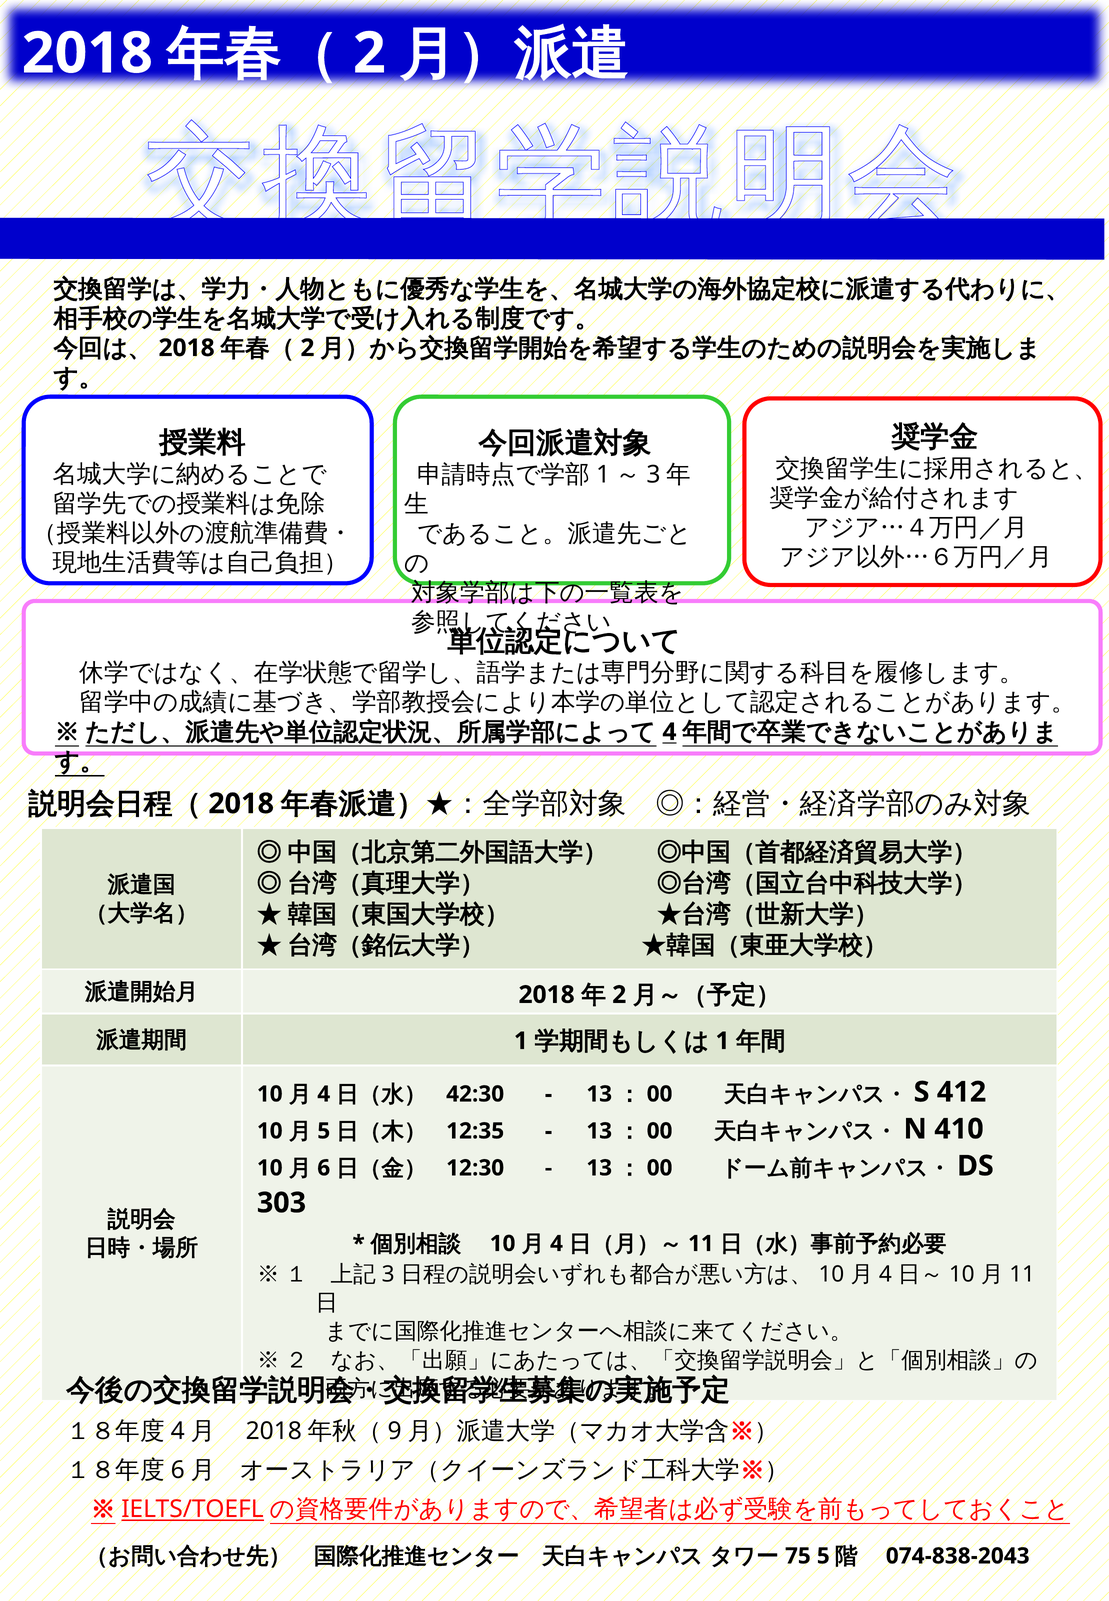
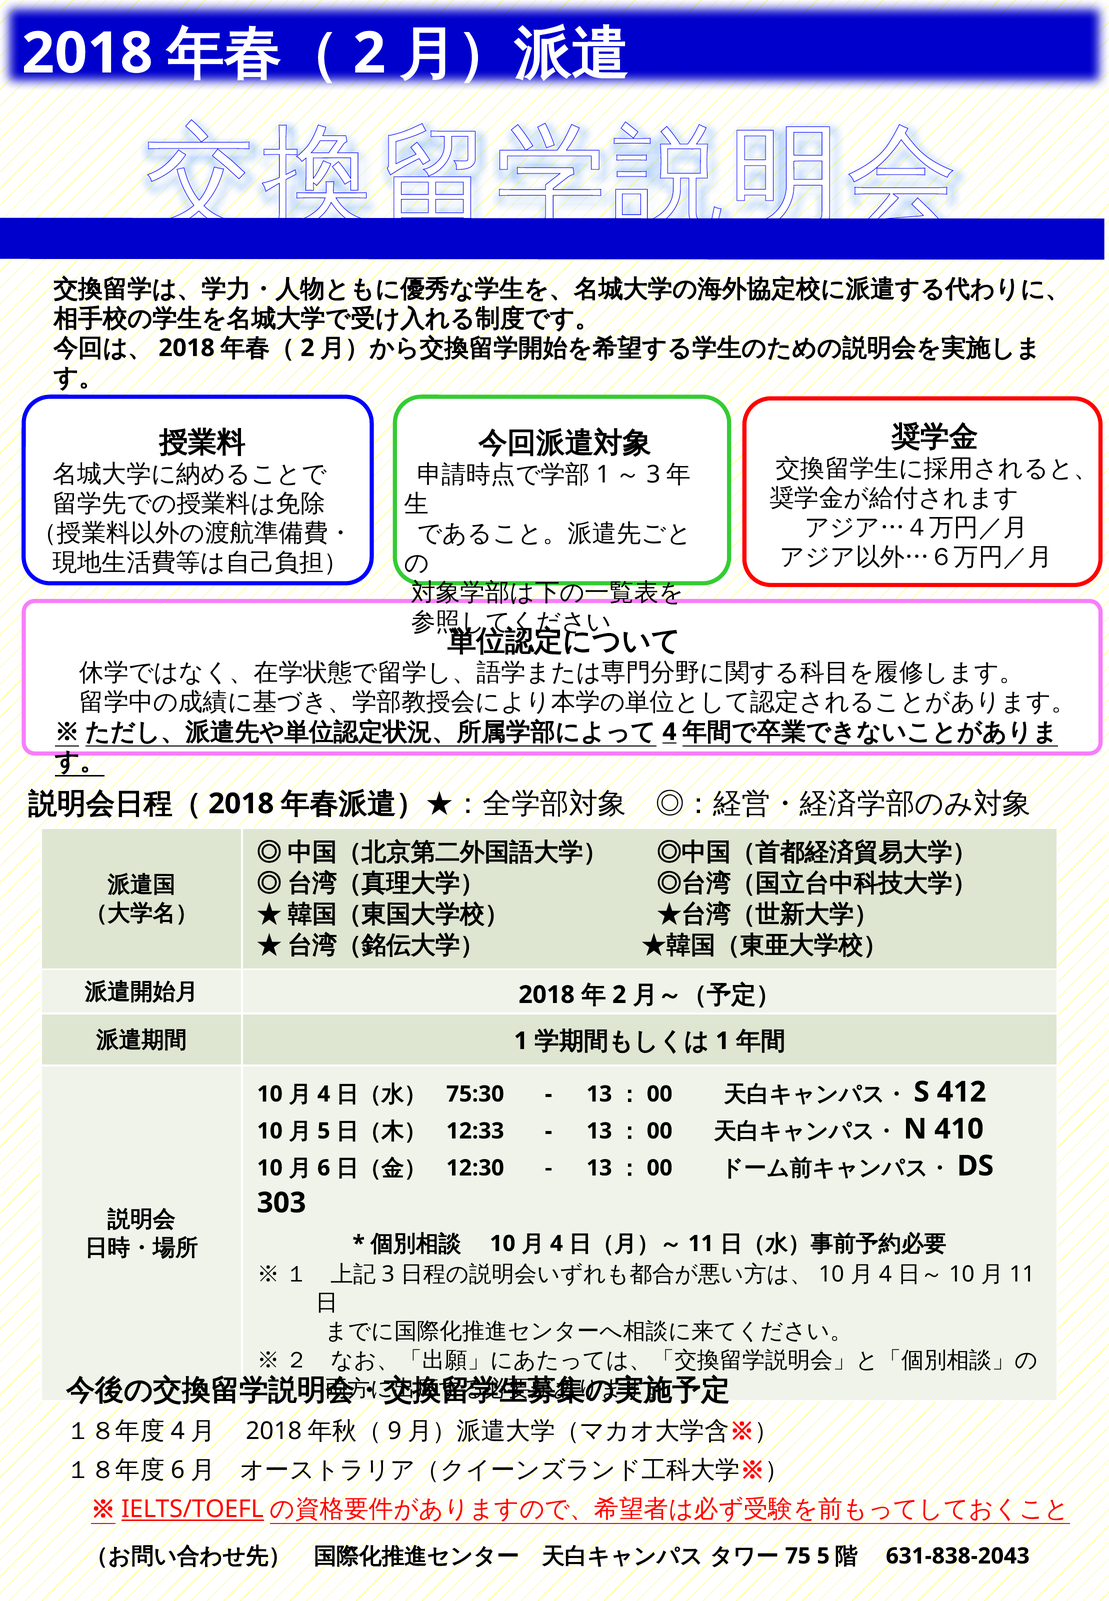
42:30: 42:30 -> 75:30 (475, 1095)
12:35: 12:35 -> 12:33 (475, 1132)
074-838-2043: 074-838-2043 -> 631-838-2043 (958, 1557)
